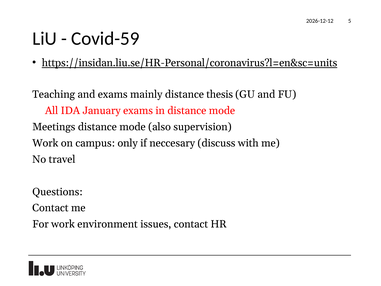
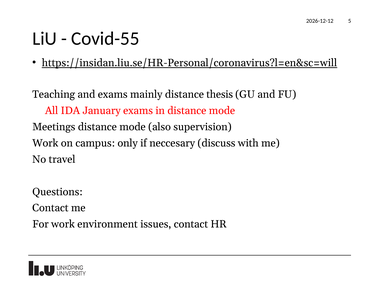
Covid-59: Covid-59 -> Covid-55 (105, 38)
https://insidan.liu.se/HR-Personal/coronavirus?l=en&sc=units: https://insidan.liu.se/HR-Personal/coronavirus?l=en&sc=units -> https://insidan.liu.se/HR-Personal/coronavirus?l=en&sc=will (189, 63)
